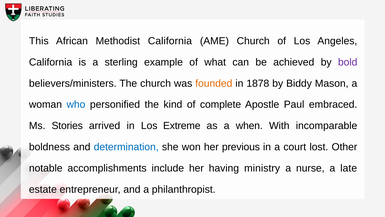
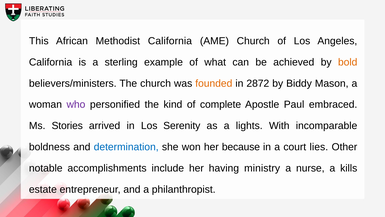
bold colour: purple -> orange (348, 62)
1878: 1878 -> 2872 (258, 83)
who colour: blue -> purple (76, 104)
Los Extreme: Extreme -> Serenity (182, 126)
when: when -> lights (249, 126)
previous: previous -> because (241, 147)
lost: lost -> lies (319, 147)
late: late -> kills (349, 168)
